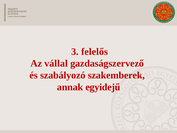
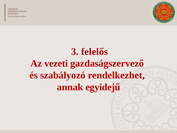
vállal: vállal -> vezeti (56, 63)
szakemberek: szakemberek -> rendelkezhet (116, 75)
